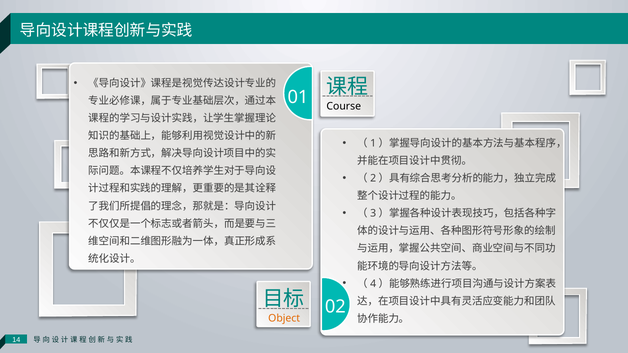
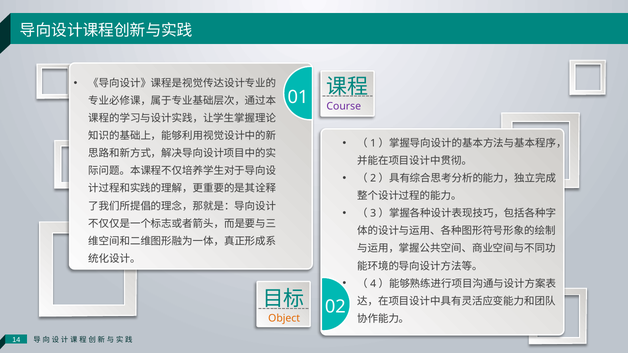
Course colour: black -> purple (344, 106)
